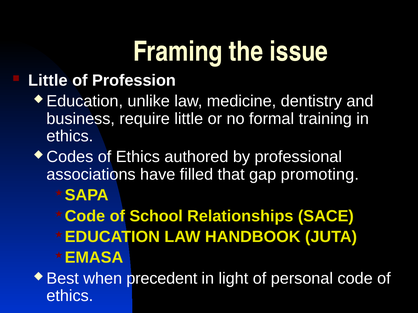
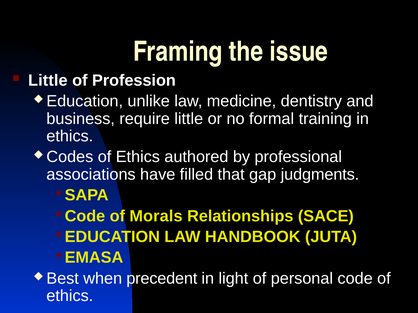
promoting: promoting -> judgments (320, 175)
School: School -> Morals (156, 216)
